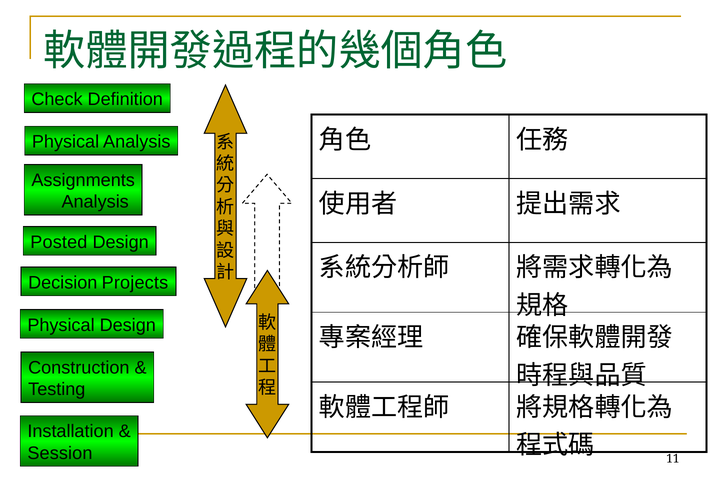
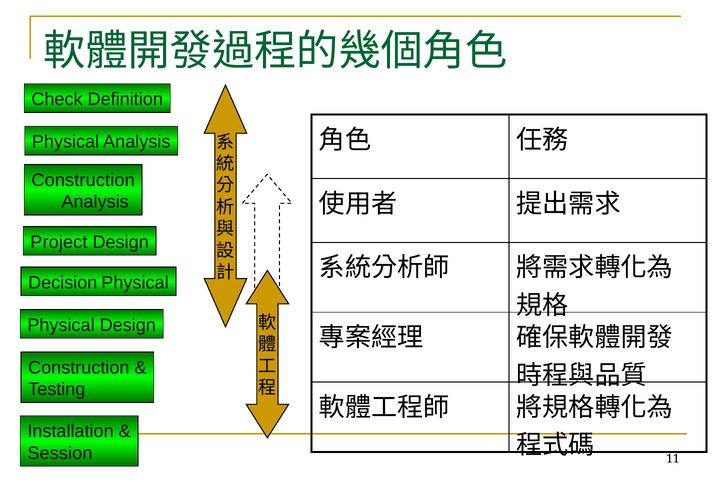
Assignments: Assignments -> Construction (83, 180)
Posted: Posted -> Project (59, 242)
Decision Projects: Projects -> Physical (135, 283)
